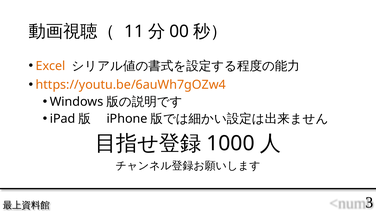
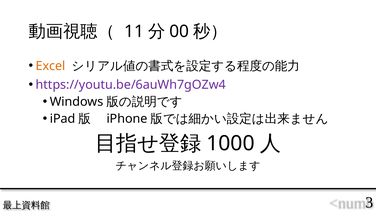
https://youtu.be/6auWh7gOZw4 colour: orange -> purple (131, 85)
